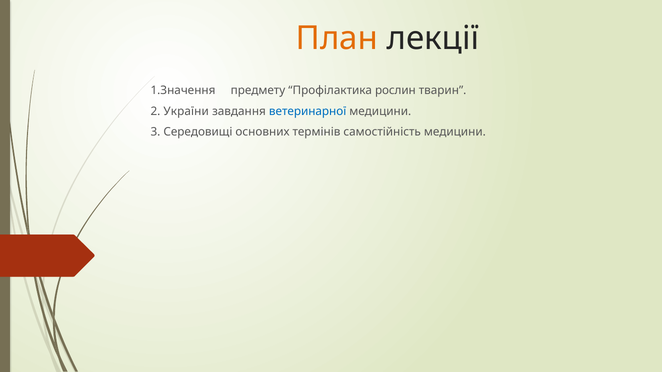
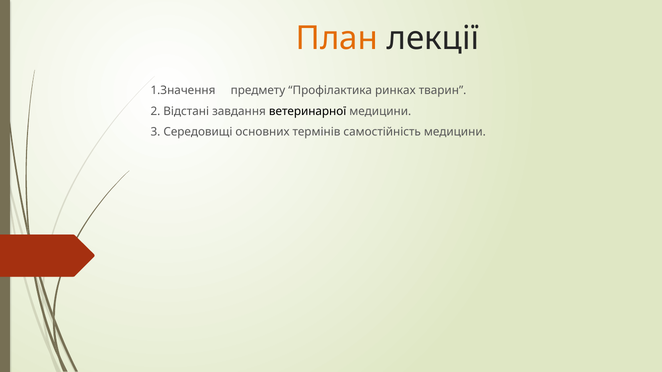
рослин: рослин -> ринках (395, 90)
України: України -> Відстані (186, 111)
ветеринарної colour: blue -> black (308, 111)
